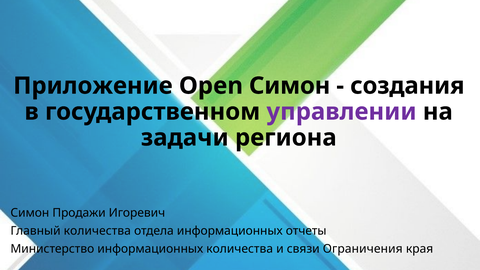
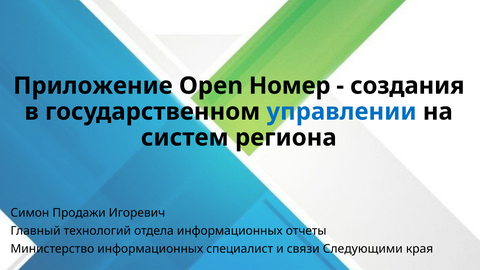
Open Симон: Симон -> Номер (290, 86)
управлении colour: purple -> blue (341, 112)
задачи: задачи -> систем (185, 138)
Главный количества: количества -> технологий (97, 231)
информационных количества: количества -> специалист (240, 249)
Ограничения: Ограничения -> Следующими (363, 249)
